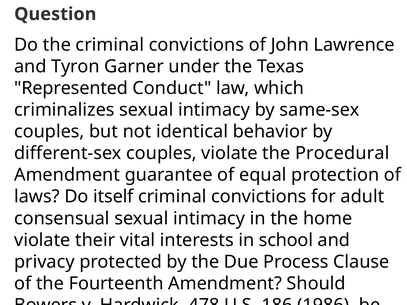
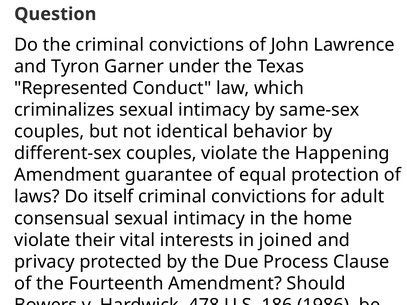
Procedural: Procedural -> Happening (342, 153)
school: school -> joined (286, 240)
